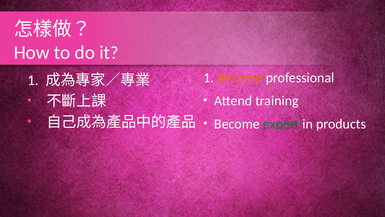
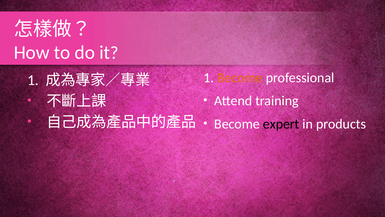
expert colour: green -> black (281, 124)
